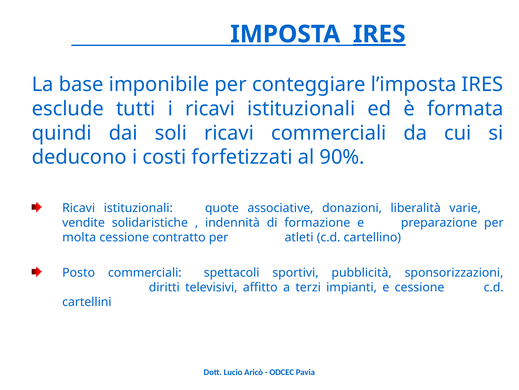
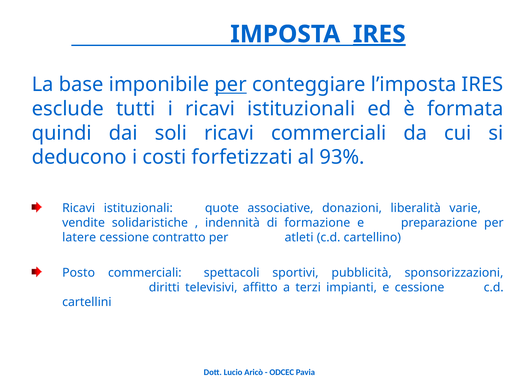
per underline: none -> present (231, 84)
90%: 90% -> 93% (342, 157)
molta: molta -> latere (79, 237)
